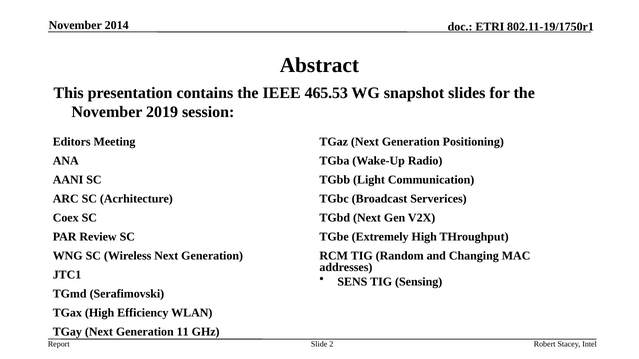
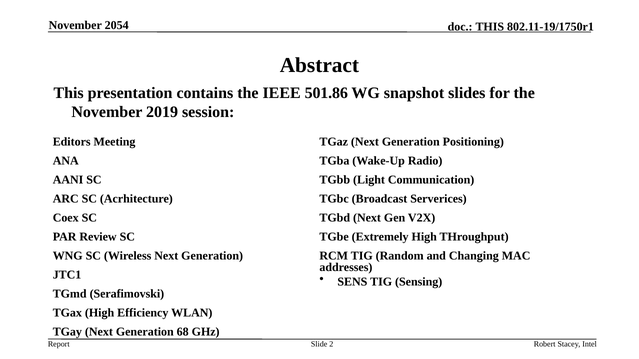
2014: 2014 -> 2054 (117, 25)
ETRI: ETRI -> THIS (490, 27)
465.53: 465.53 -> 501.86 (326, 93)
11: 11 -> 68 (183, 332)
